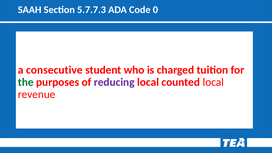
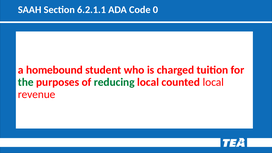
5.7.7.3: 5.7.7.3 -> 6.2.1.1 (92, 10)
consecutive: consecutive -> homebound (54, 70)
reducing colour: purple -> green (114, 82)
